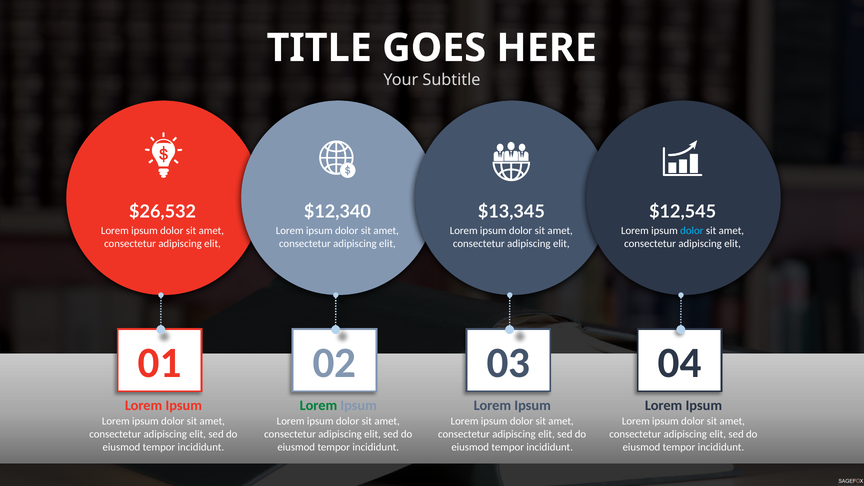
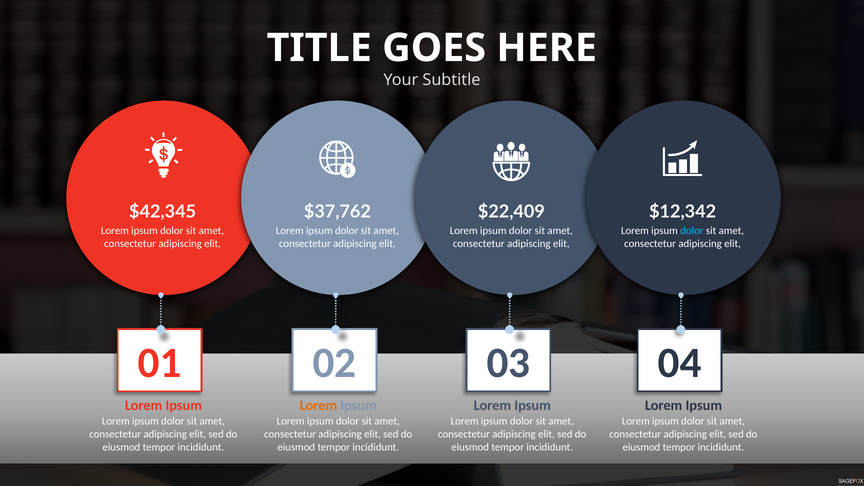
$26,532: $26,532 -> $42,345 (163, 212)
$12,340: $12,340 -> $37,762 (337, 212)
$13,345: $13,345 -> $22,409 (511, 212)
$12,545: $12,545 -> $12,342 (683, 212)
Lorem colour: green -> orange (318, 405)
